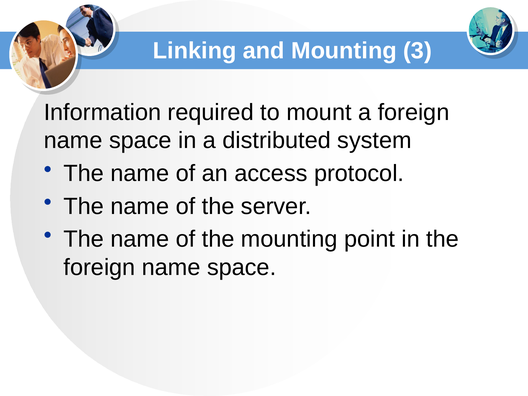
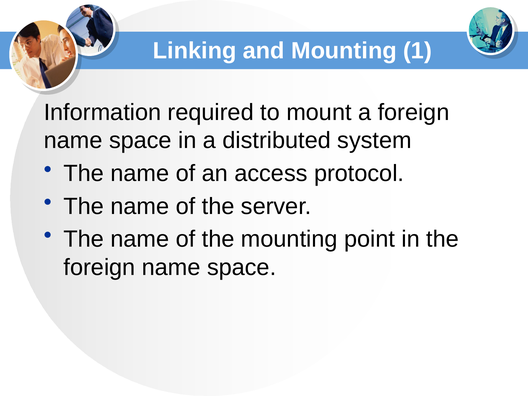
3: 3 -> 1 (418, 51)
